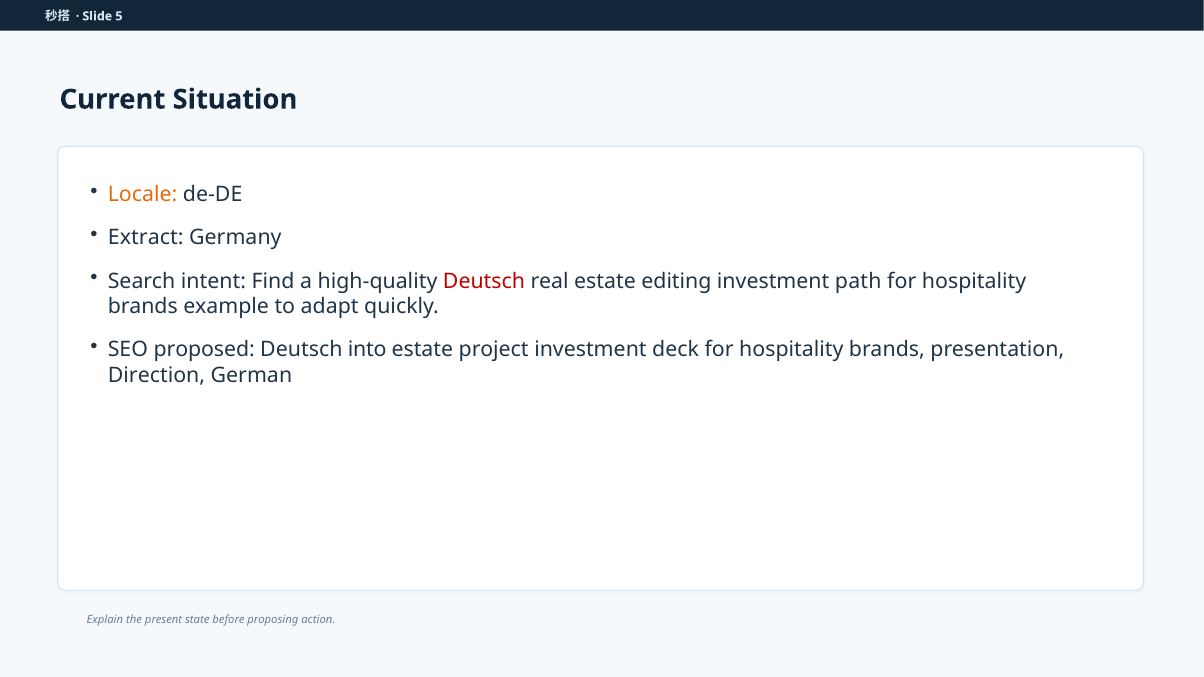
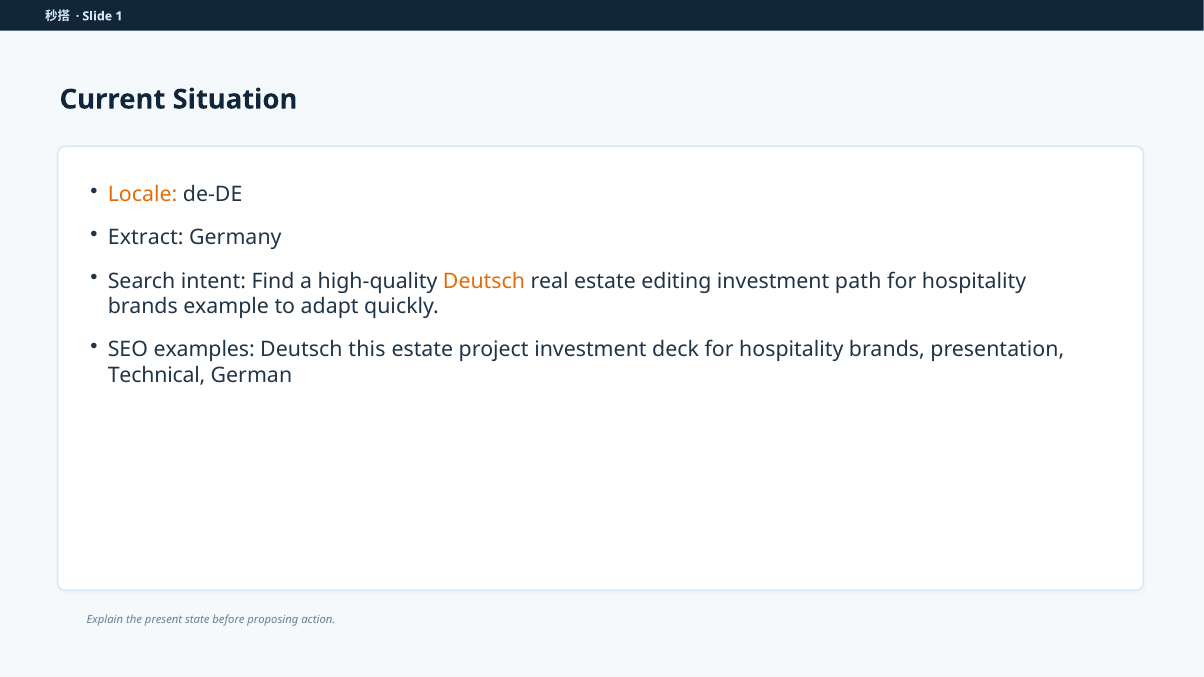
5: 5 -> 1 (119, 16)
Deutsch colour: red -> orange (484, 281)
proposed: proposed -> examples (204, 350)
into: into -> this (367, 350)
Direction: Direction -> Technical (157, 376)
